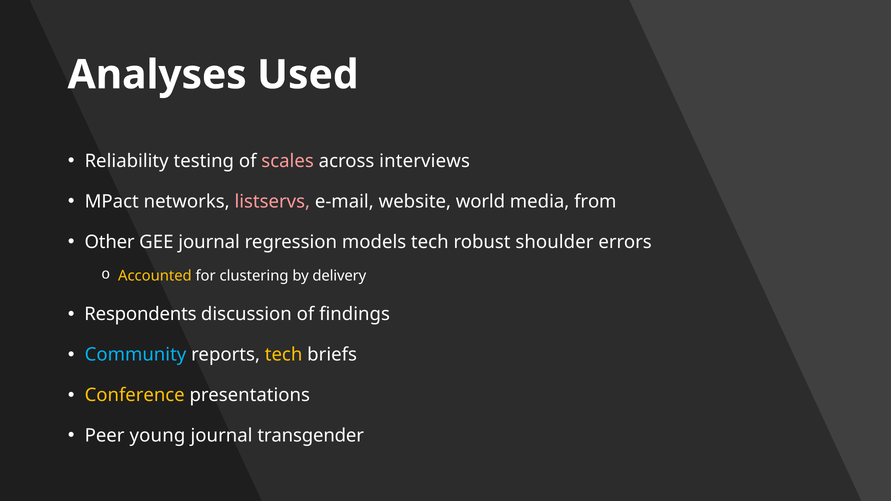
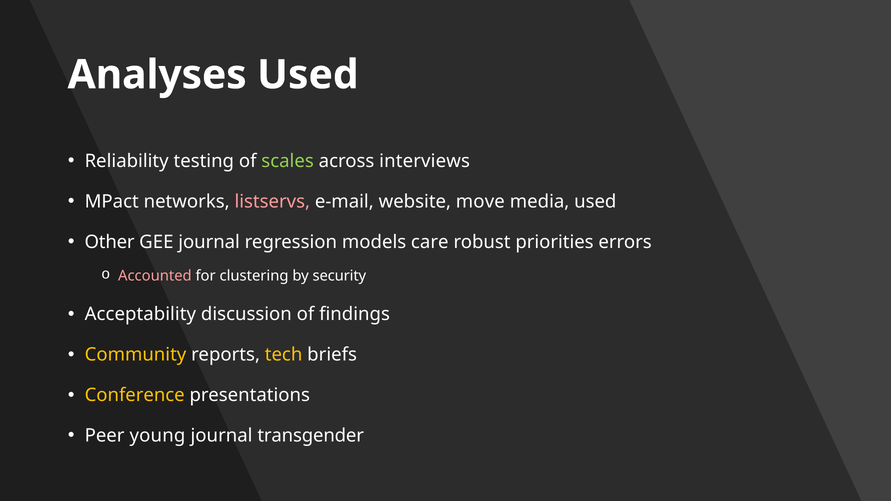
scales colour: pink -> light green (288, 161)
world: world -> move (480, 202)
media from: from -> used (595, 202)
models tech: tech -> care (430, 242)
shoulder: shoulder -> priorities (555, 242)
Accounted colour: yellow -> pink (155, 276)
delivery: delivery -> security (339, 276)
Respondents: Respondents -> Acceptability (140, 314)
Community colour: light blue -> yellow (135, 355)
